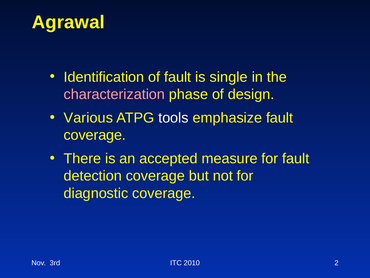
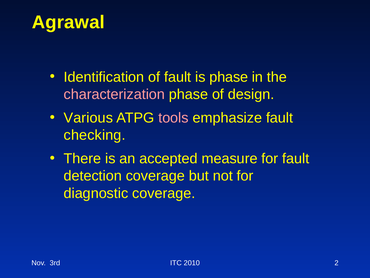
is single: single -> phase (229, 77)
tools colour: white -> pink (173, 118)
coverage: coverage -> checking (95, 135)
